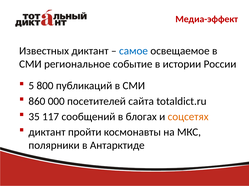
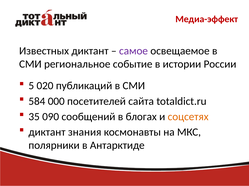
самое colour: blue -> purple (133, 51)
800: 800 -> 020 (45, 86)
860: 860 -> 584 (37, 102)
117: 117 -> 090 (51, 117)
пройти: пройти -> знания (85, 133)
